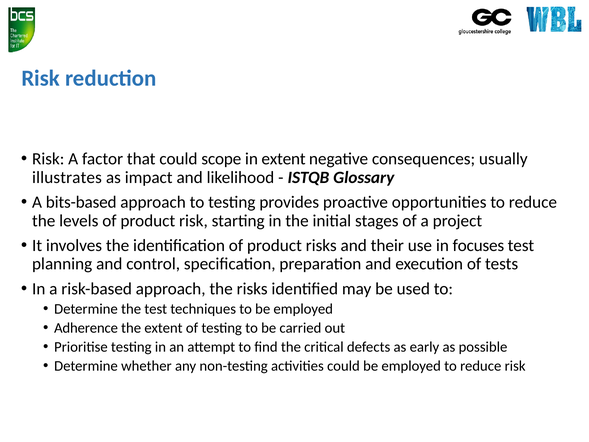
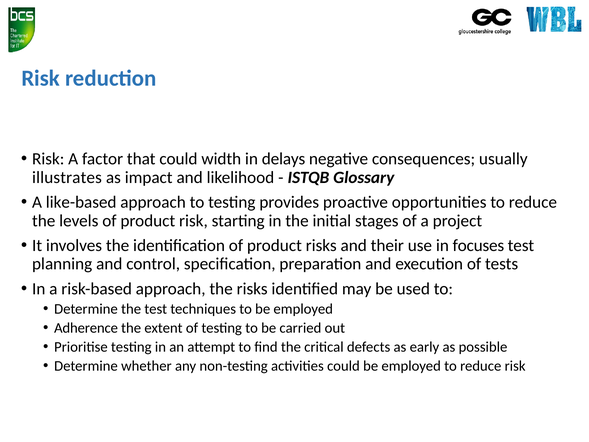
scope: scope -> width (221, 159)
in extent: extent -> delays (284, 159)
bits-based: bits-based -> like-based (81, 202)
